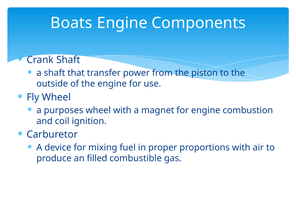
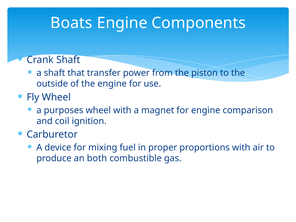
combustion: combustion -> comparison (248, 110)
filled: filled -> both (97, 158)
